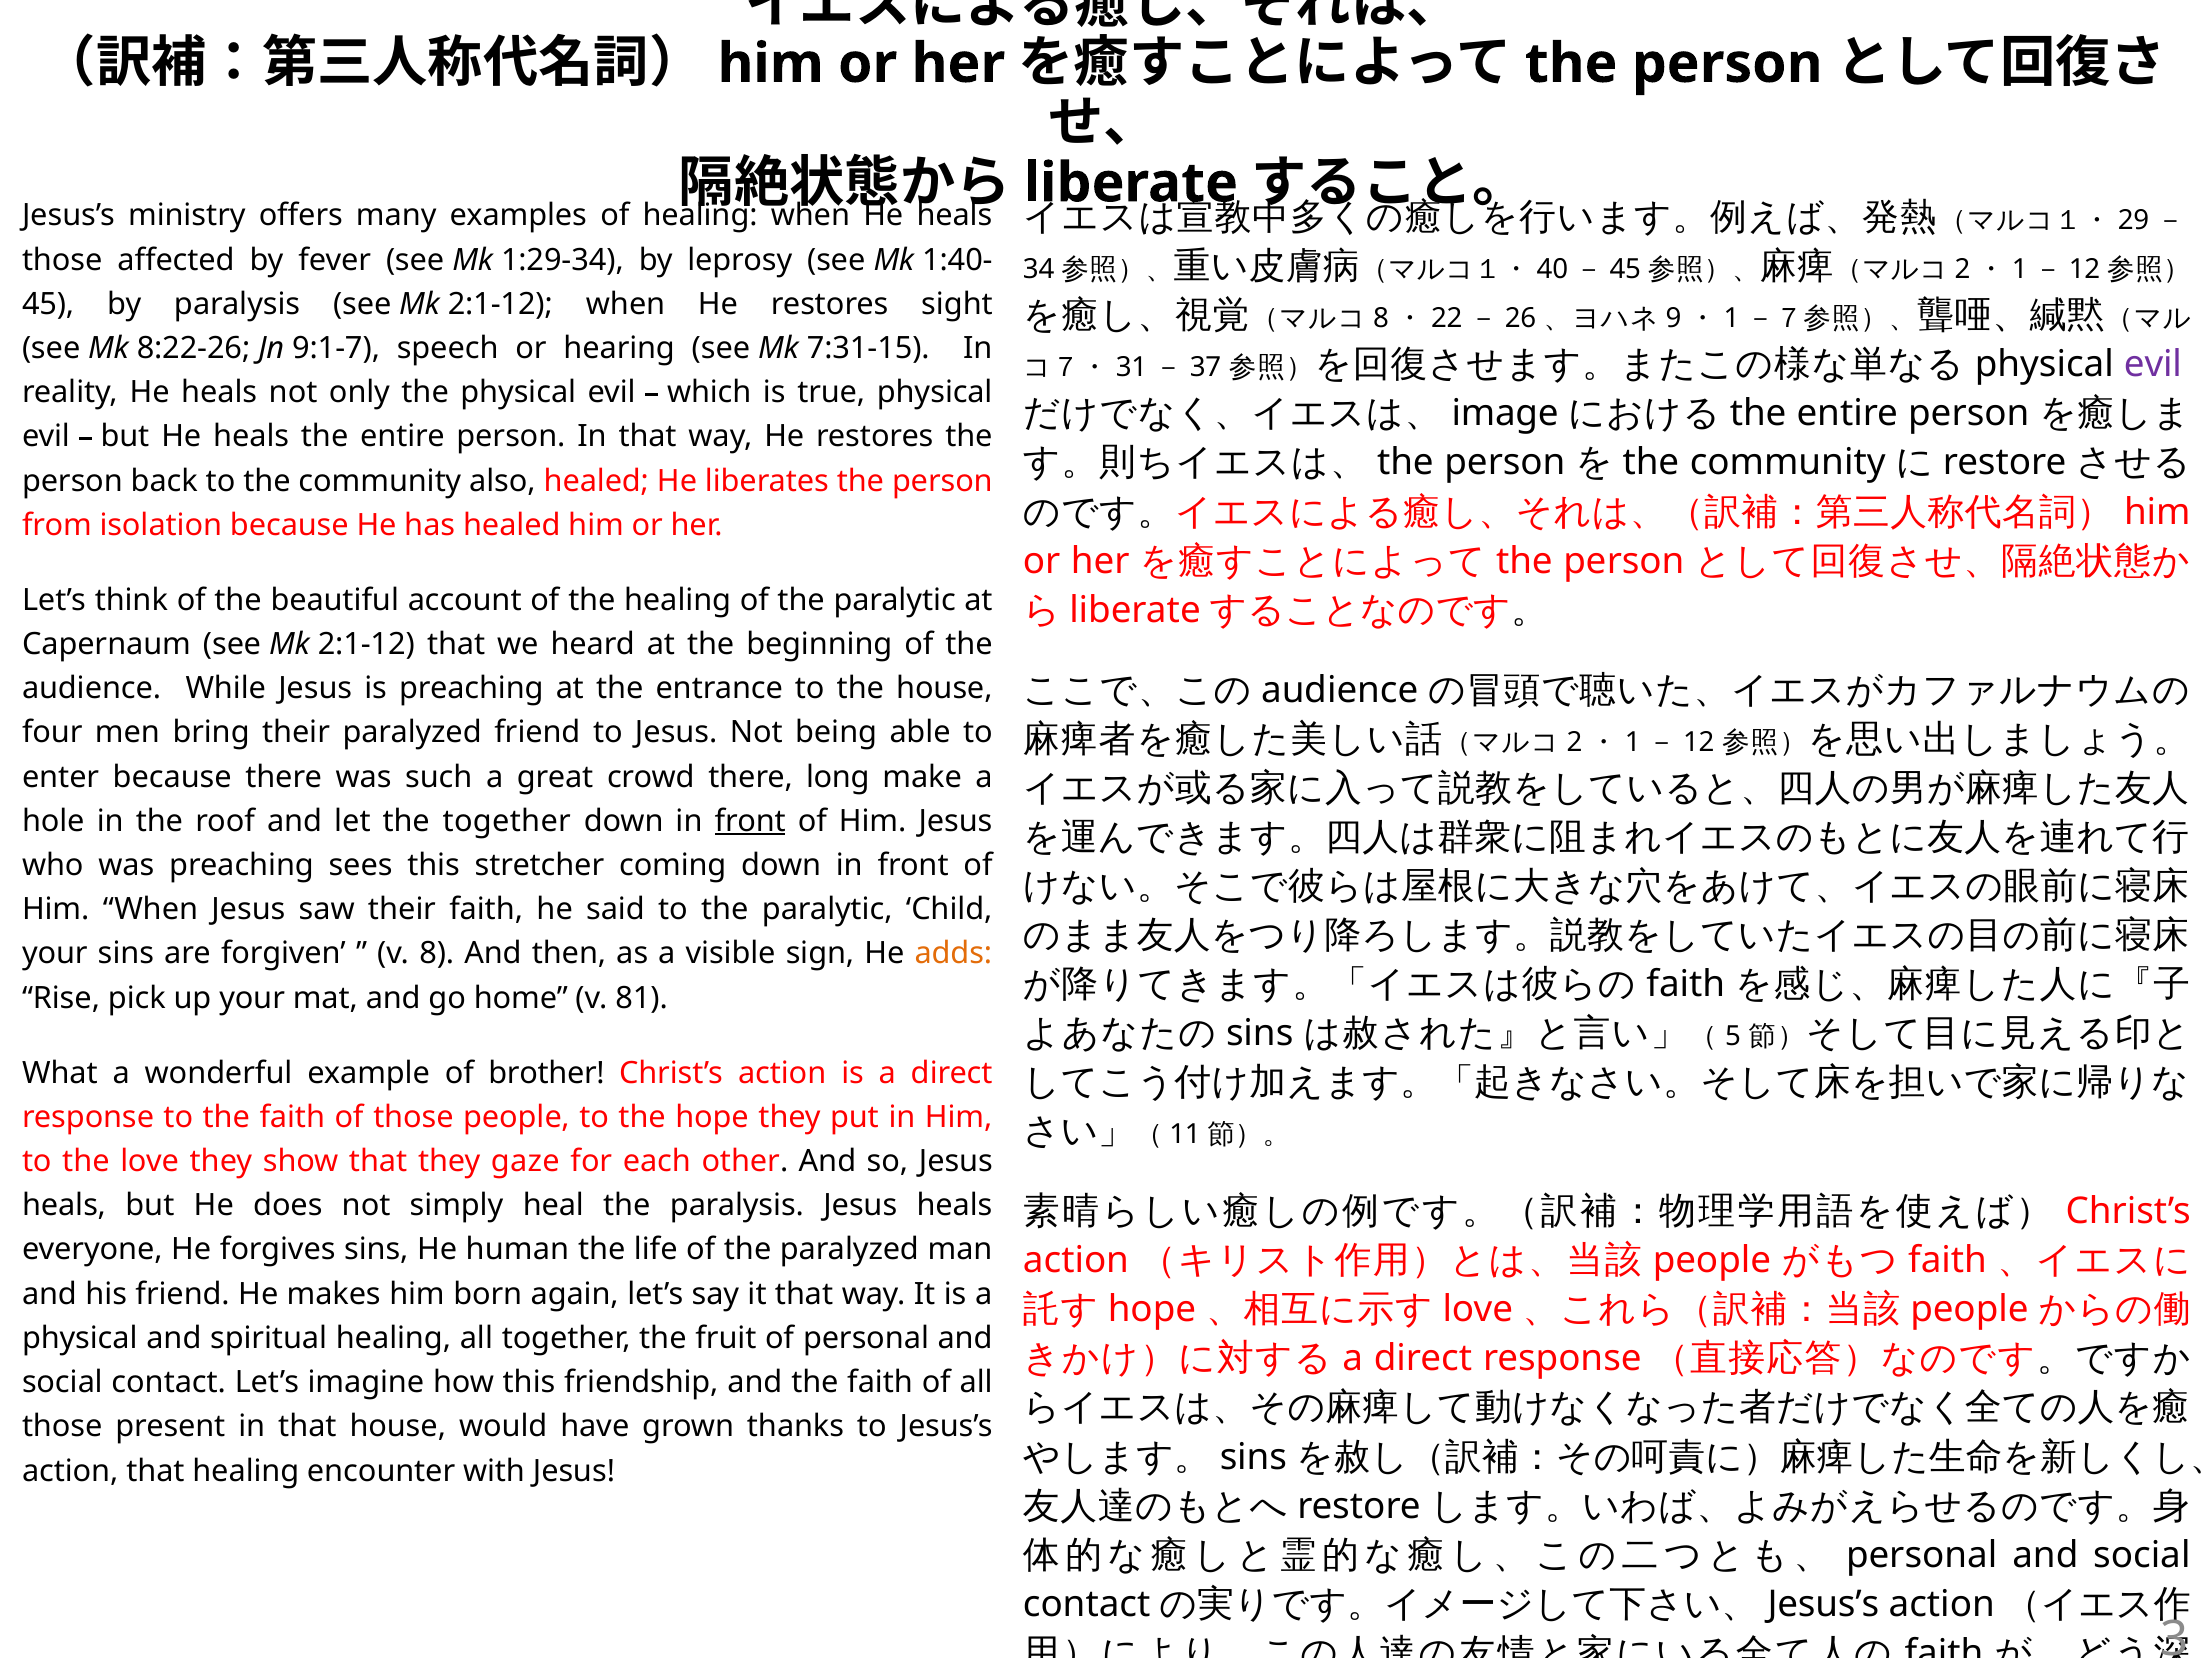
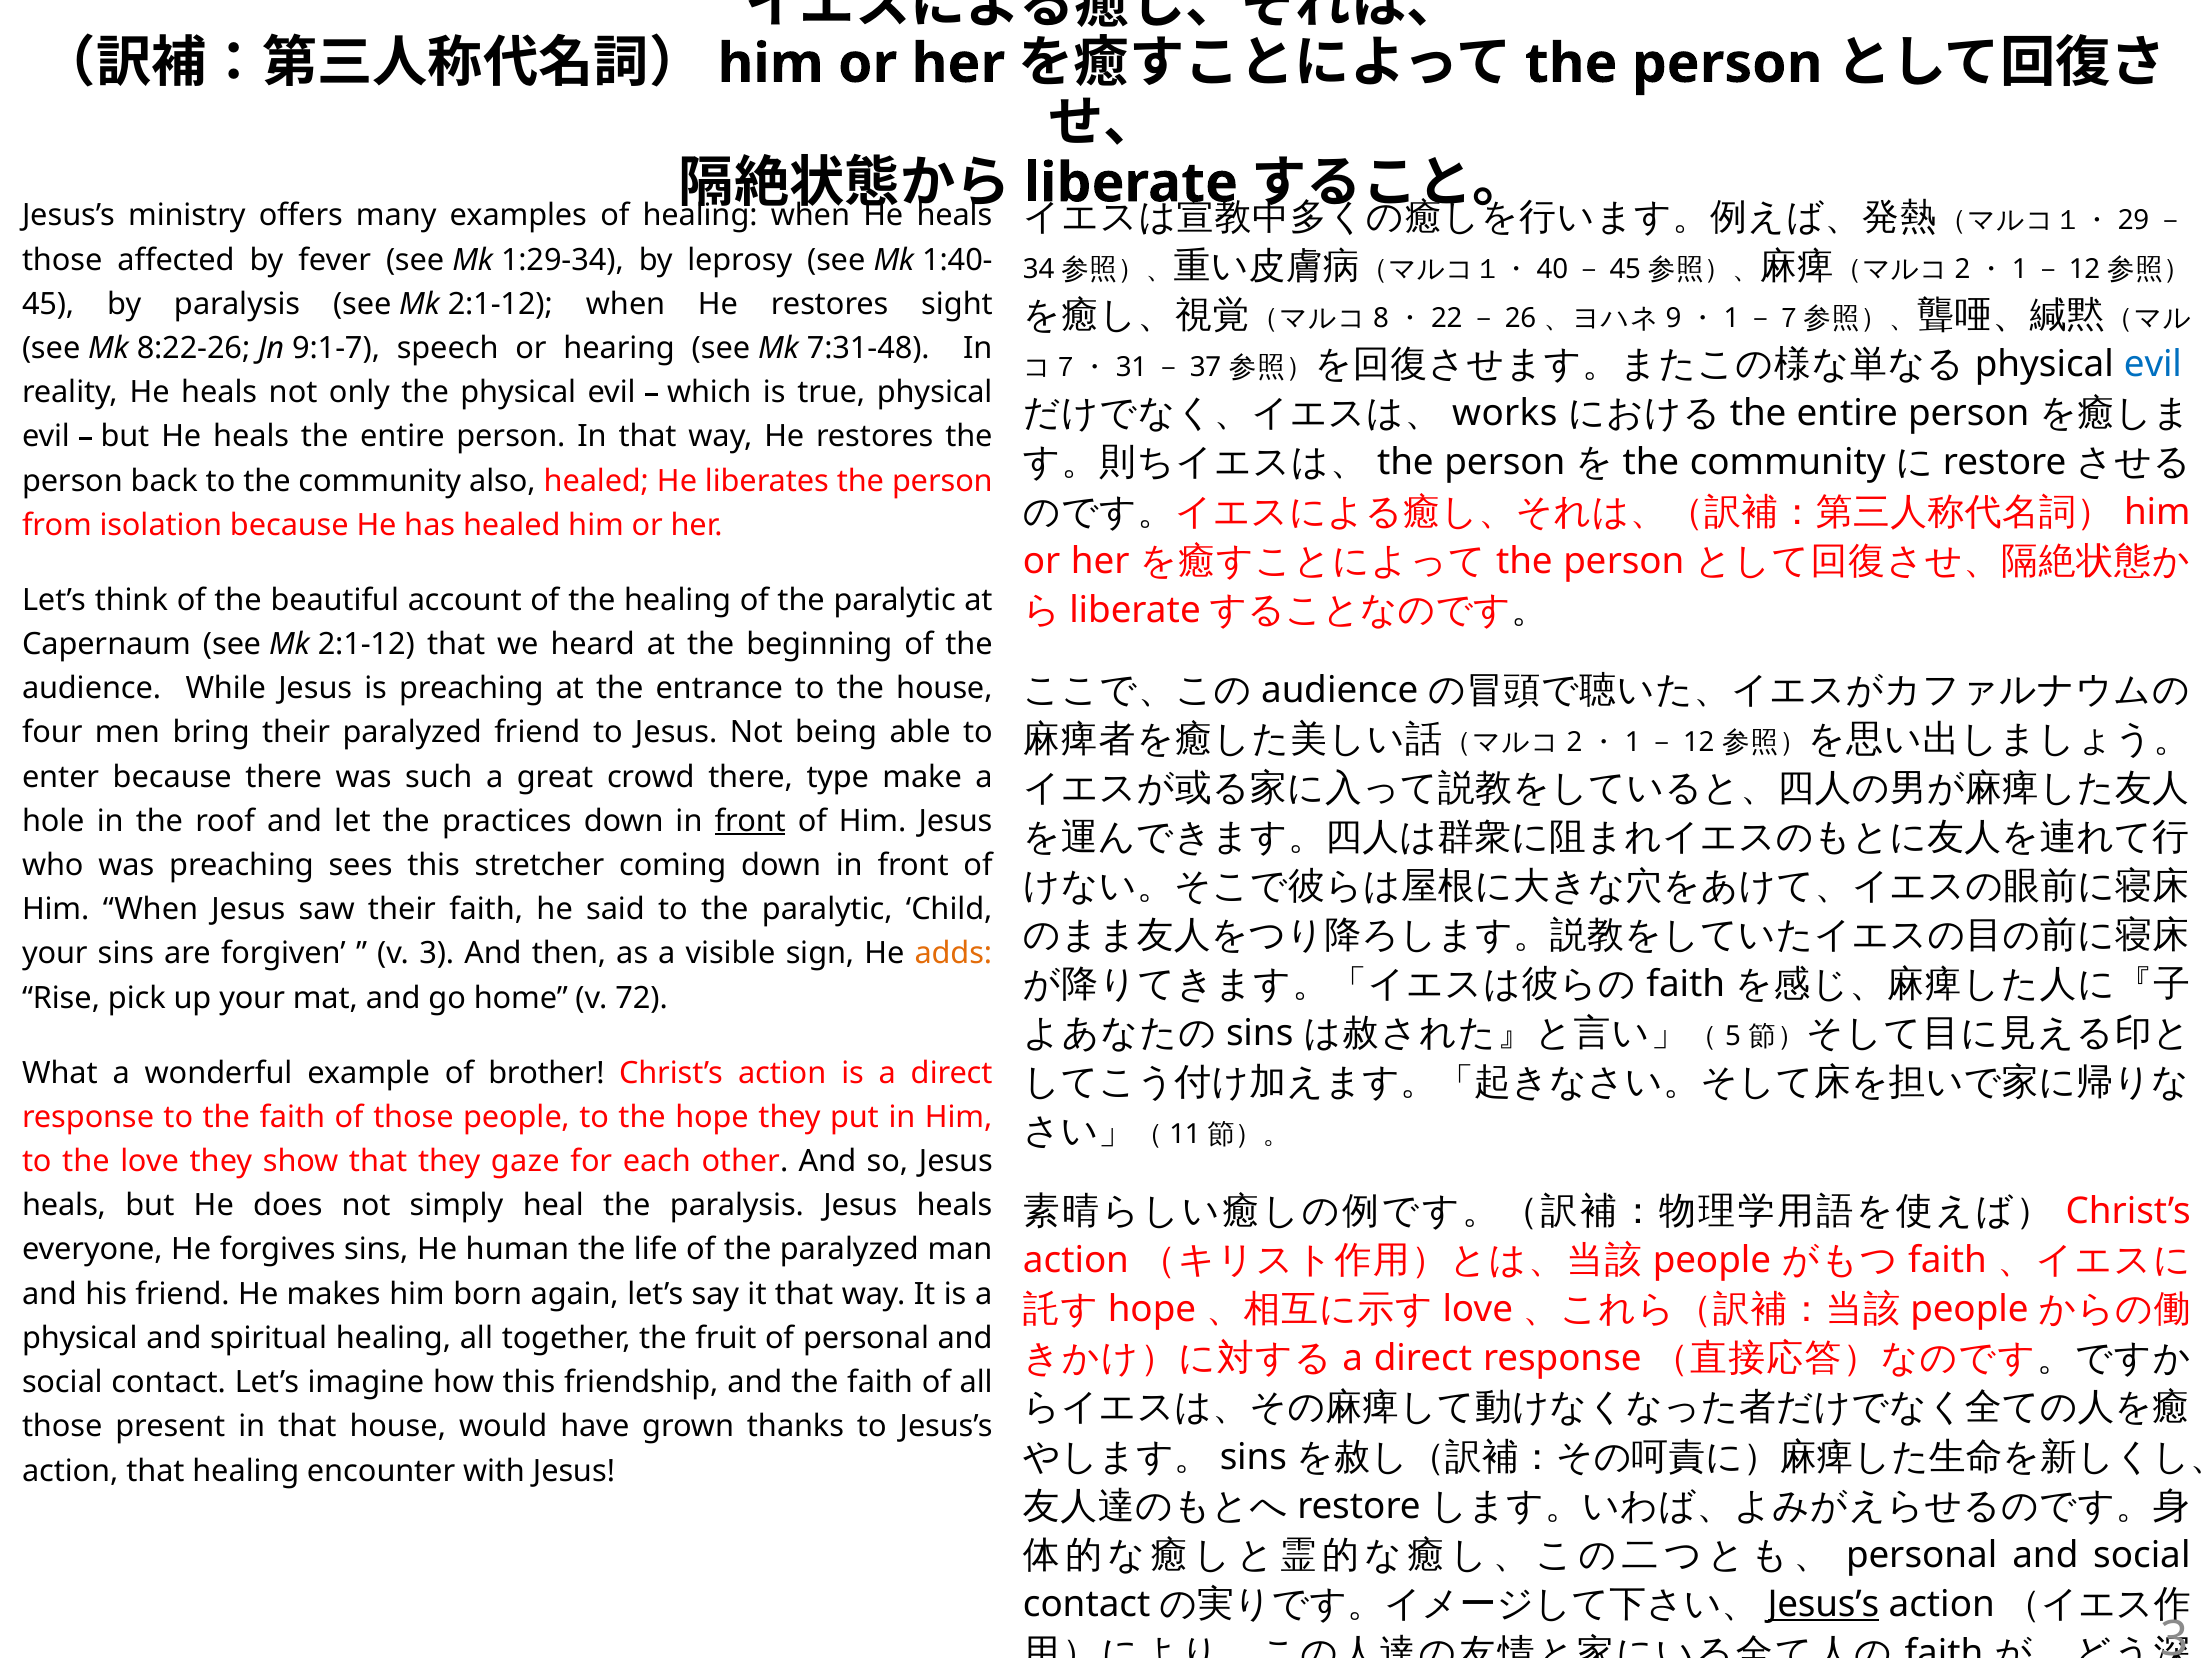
7:31-15: 7:31-15 -> 7:31-48 (868, 348)
evil colour: purple -> blue (2153, 365)
image: image -> works (1505, 414)
long: long -> type (838, 777)
the together: together -> practices (507, 821)
v 8: 8 -> 3 (437, 954)
81: 81 -> 72 (642, 998)
Jesus’s underline: none -> present (1823, 1604)
